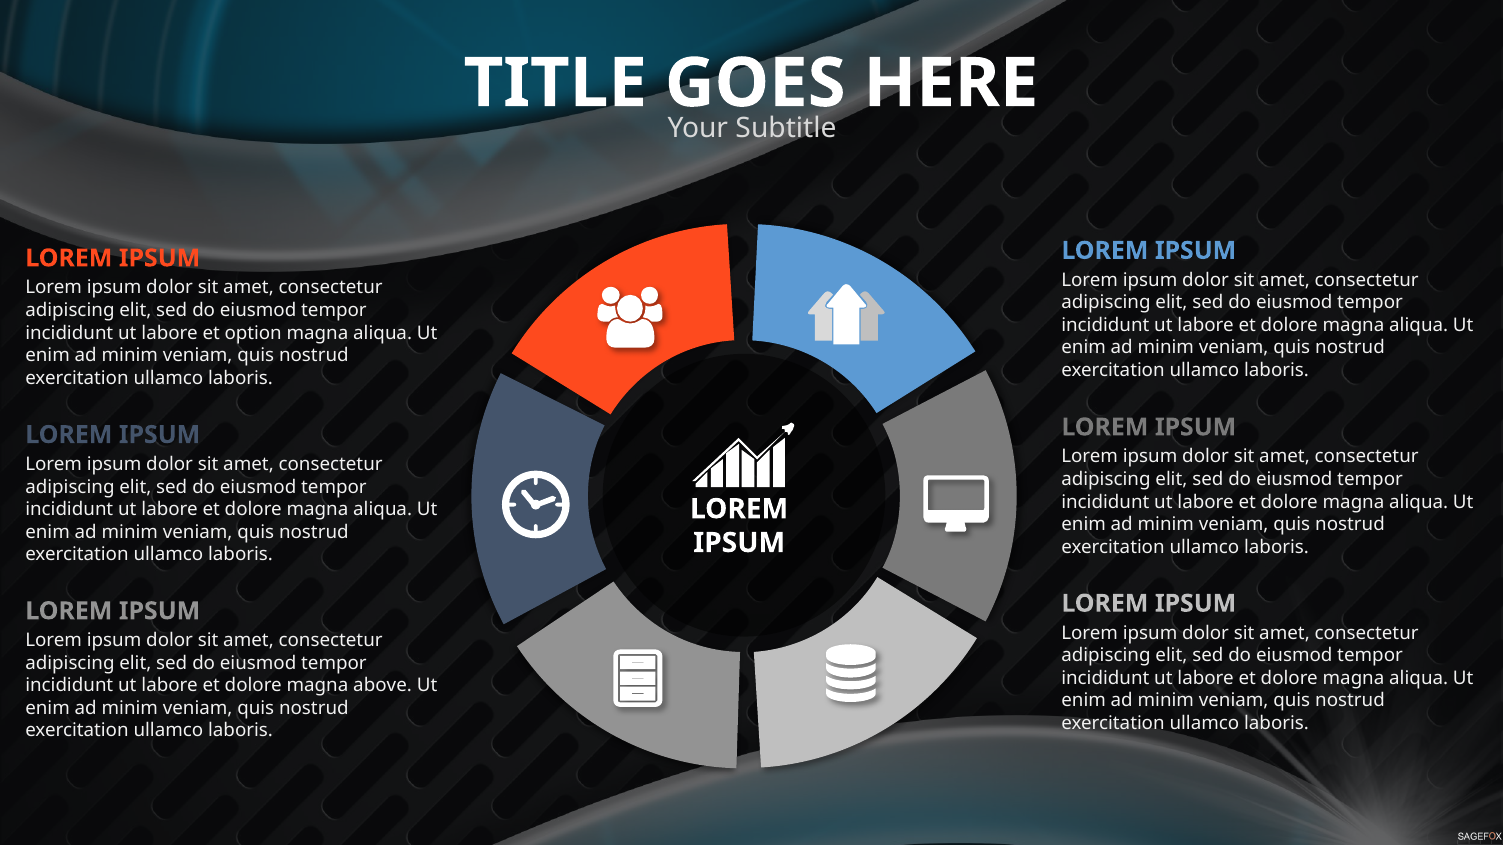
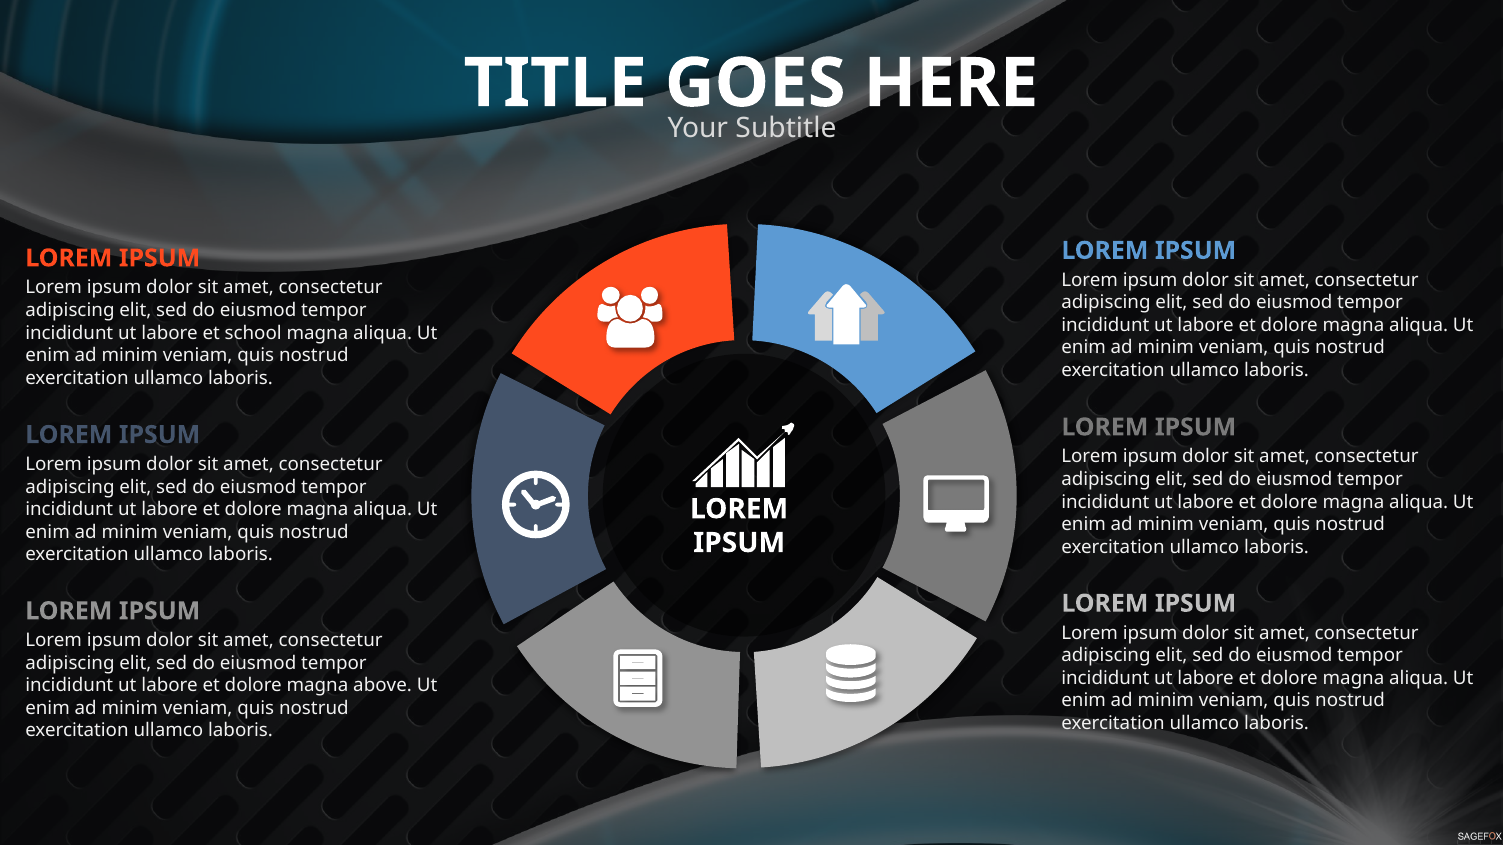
option: option -> school (253, 333)
